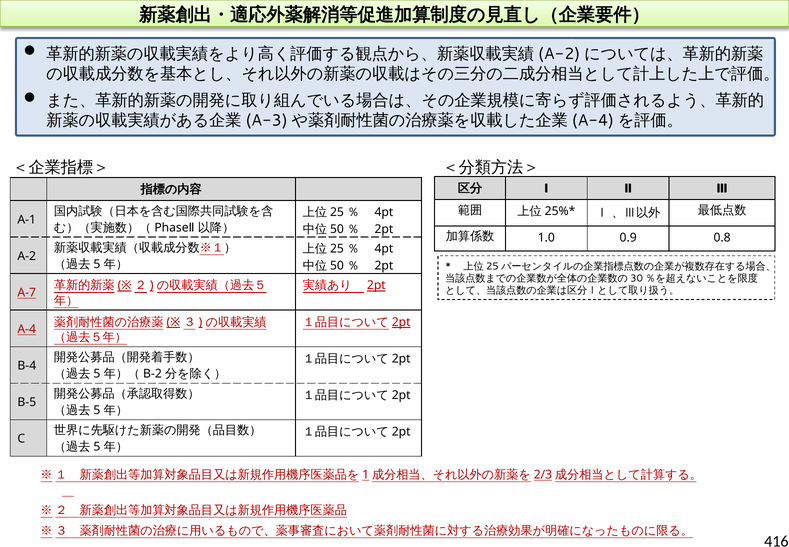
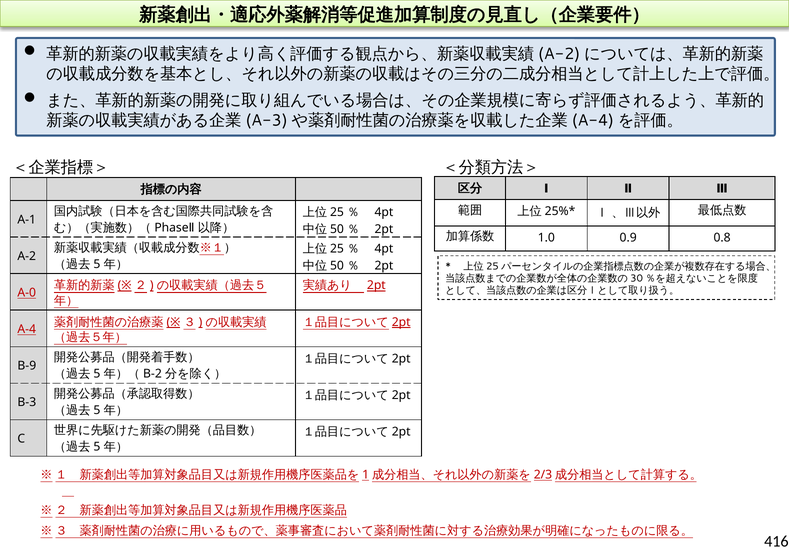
A-7: A-7 -> A-0 (27, 292)
B-4: B-4 -> B-9 (27, 365)
B-5: B-5 -> B-3 (27, 402)
